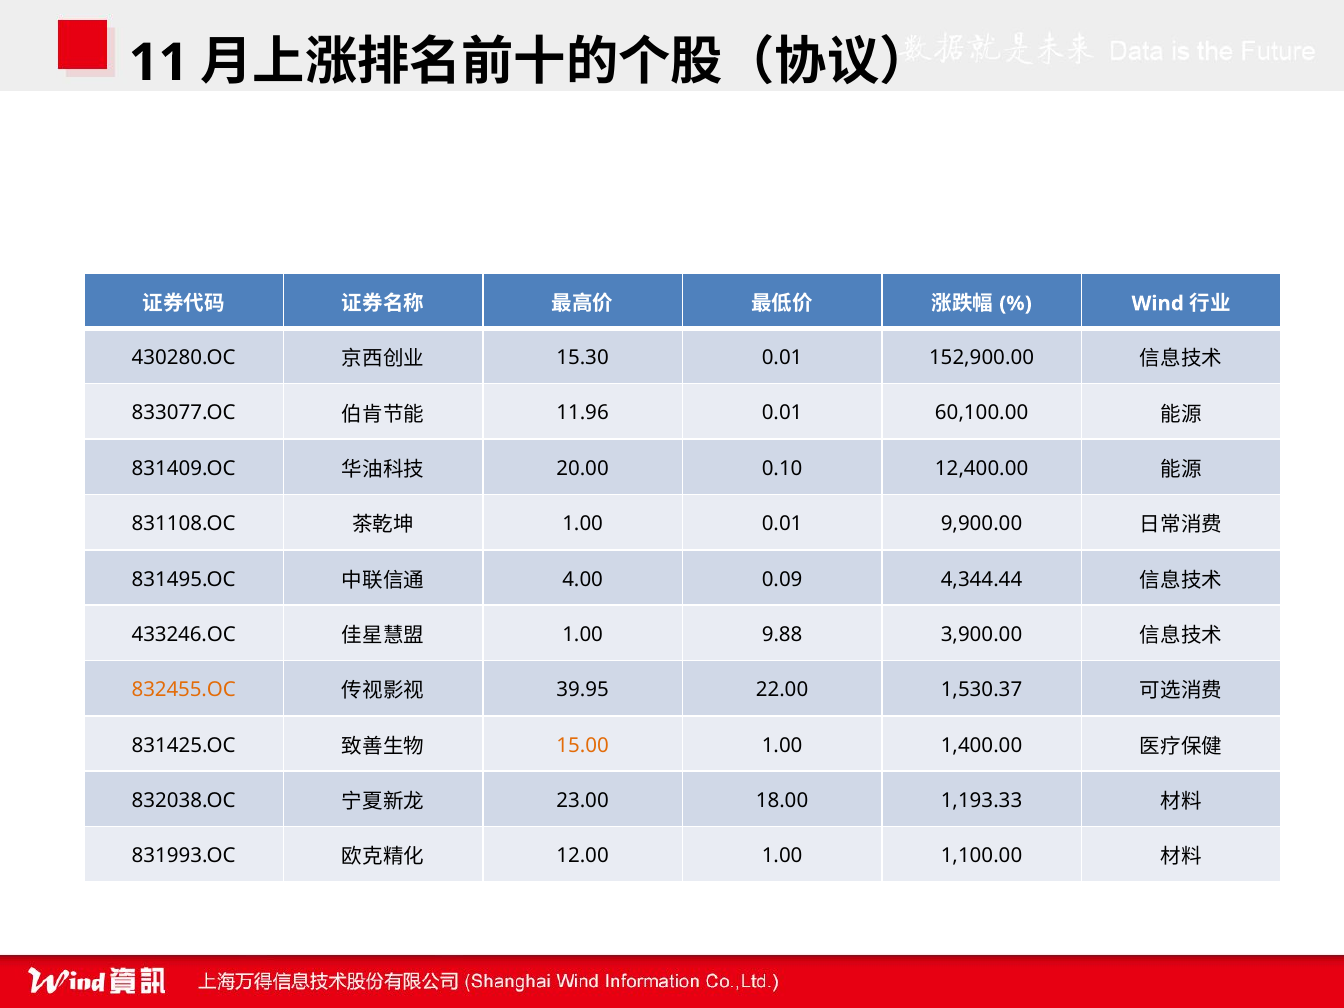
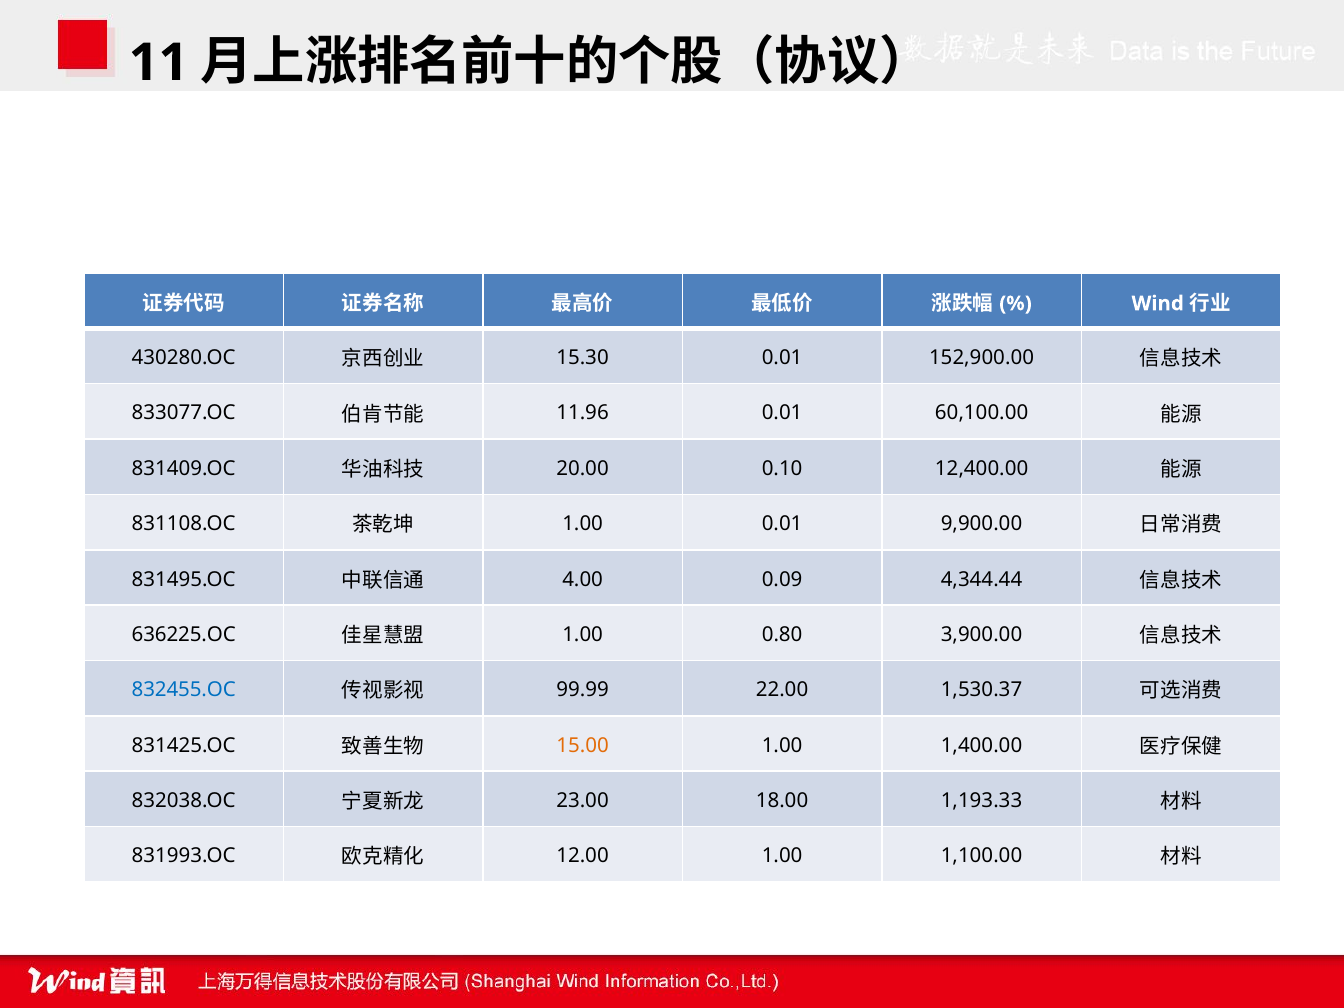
433246.OC: 433246.OC -> 636225.OC (184, 635)
9.88: 9.88 -> 0.80 (782, 635)
832455.OC colour: orange -> blue (184, 690)
39.95: 39.95 -> 99.99 (583, 690)
